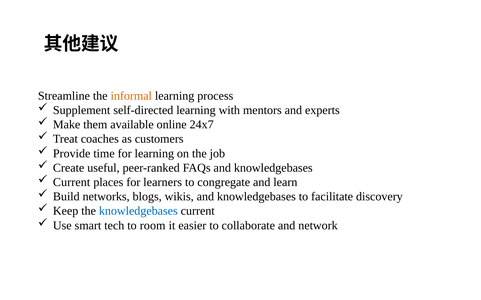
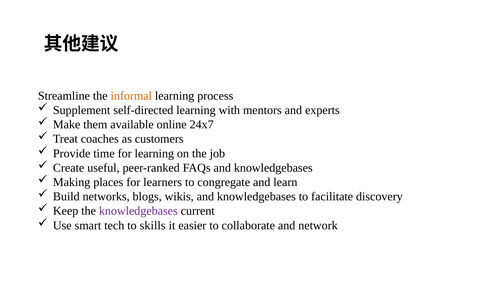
Current: Current -> Making (72, 183)
knowledgebases colour: blue -> purple (138, 211)
room: room -> skills (153, 226)
